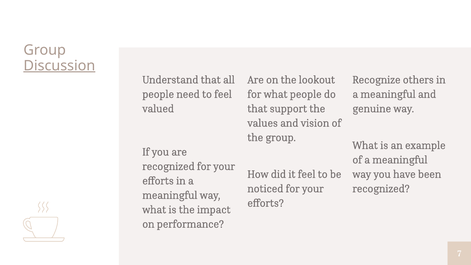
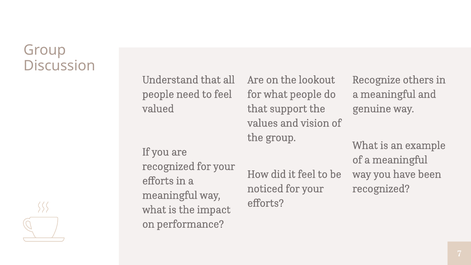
Discussion underline: present -> none (59, 66)
